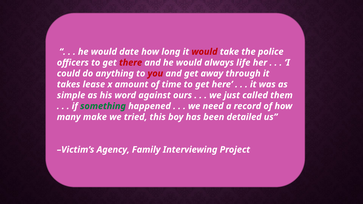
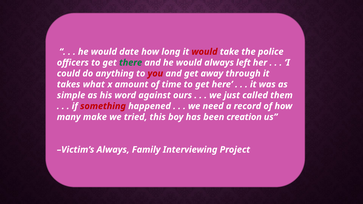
there colour: red -> green (131, 63)
life: life -> left (243, 63)
lease: lease -> what (94, 84)
something colour: green -> red (103, 106)
detailed: detailed -> creation (244, 117)
Victim’s Agency: Agency -> Always (113, 150)
